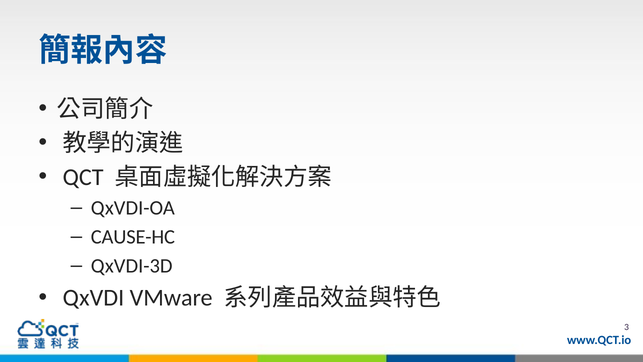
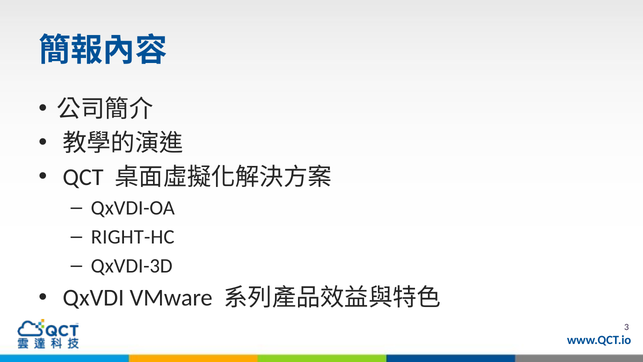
CAUSE-HC: CAUSE-HC -> RIGHT-HC (133, 237)
